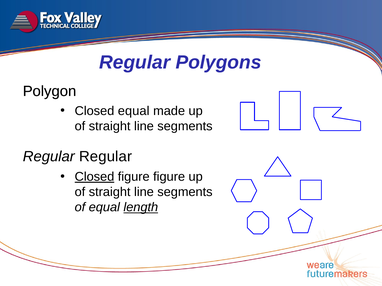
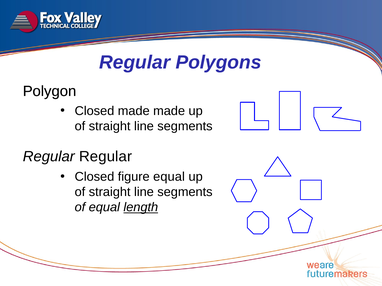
Closed equal: equal -> made (134, 111)
Closed underline: present -> none (94, 177)
figure figure: figure -> equal (169, 177)
